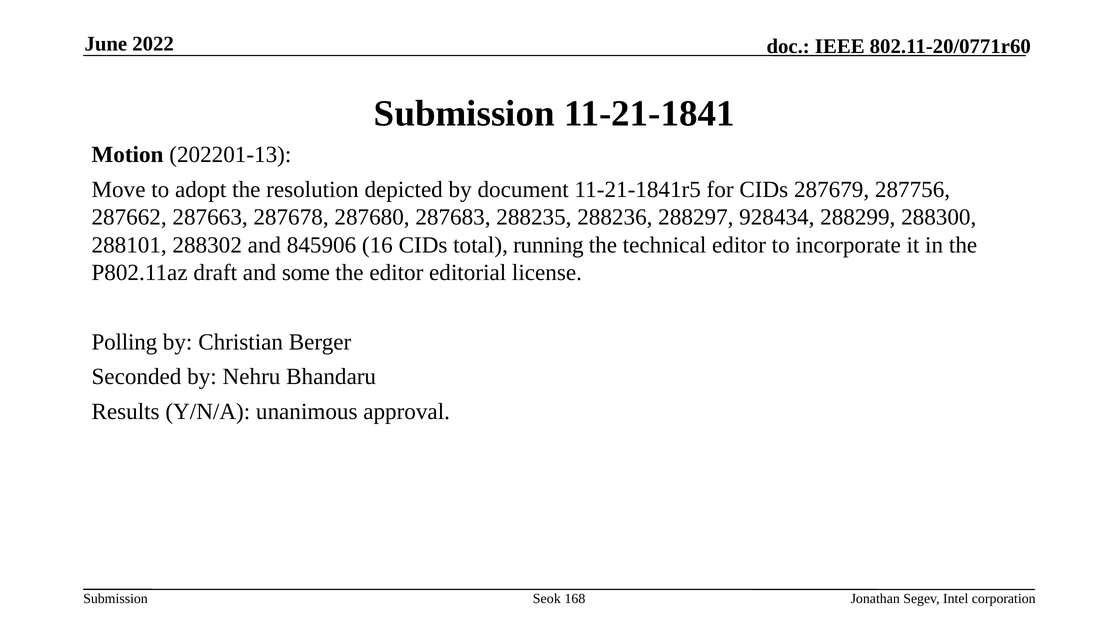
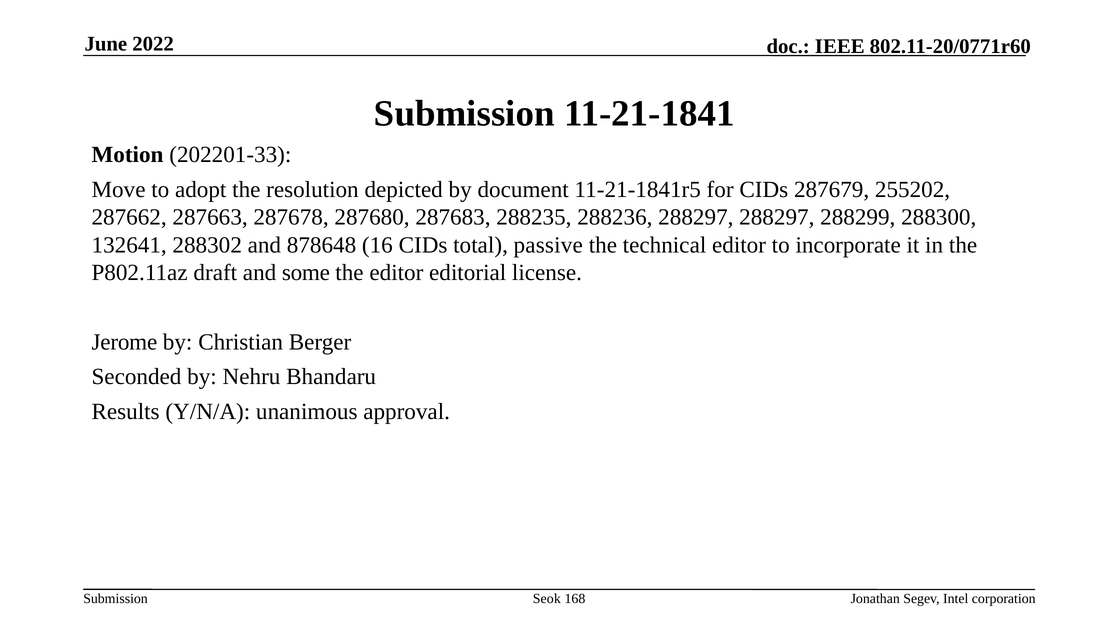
202201-13: 202201-13 -> 202201-33 (230, 155)
287756: 287756 -> 255202 (913, 189)
288297 928434: 928434 -> 288297 (777, 217)
288101: 288101 -> 132641 (129, 245)
845906: 845906 -> 878648 (322, 245)
running: running -> passive (548, 245)
Polling: Polling -> Jerome (124, 342)
